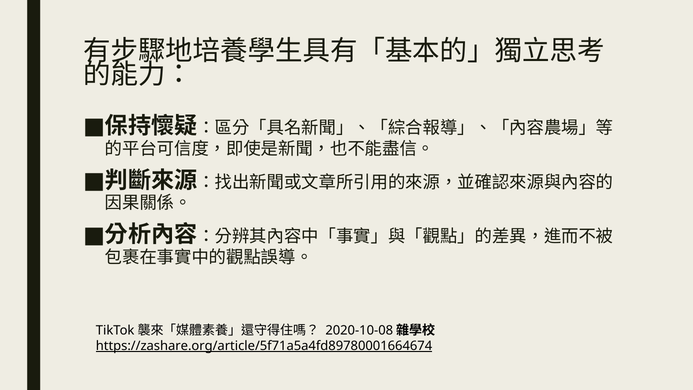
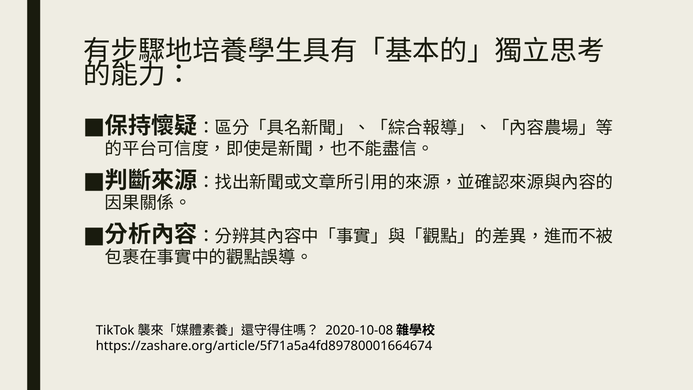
https://zashare.org/article/5f71a5a4fd89780001664674 underline: present -> none (264, 346)
